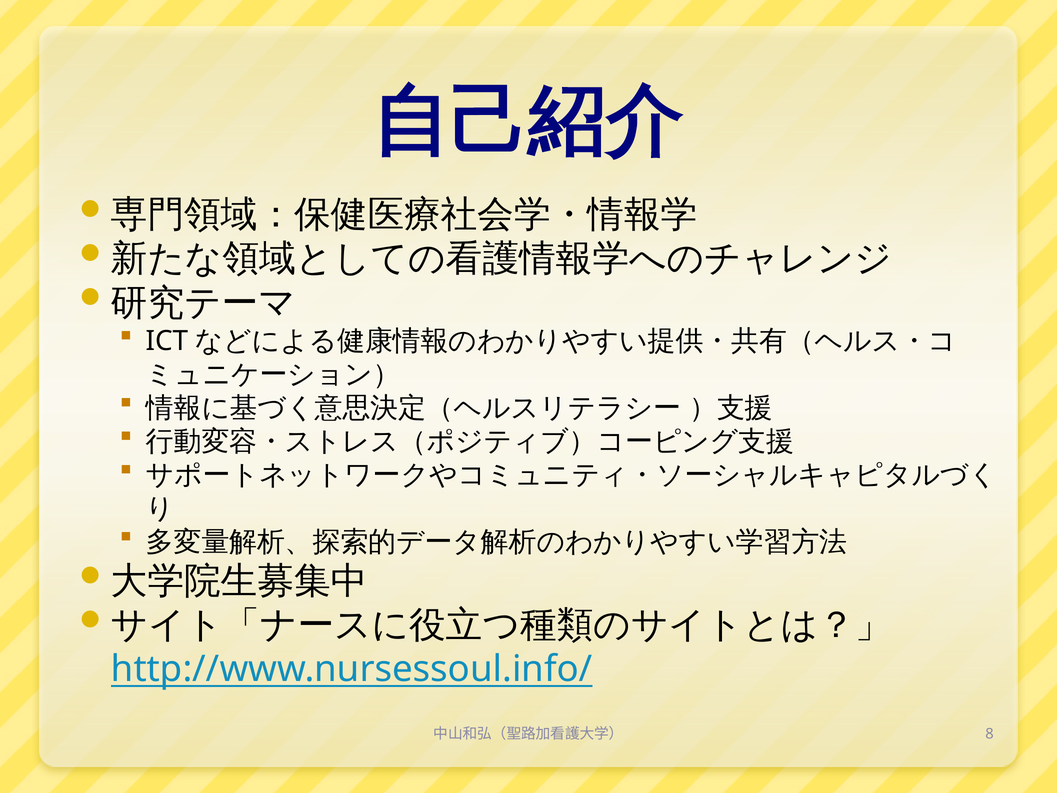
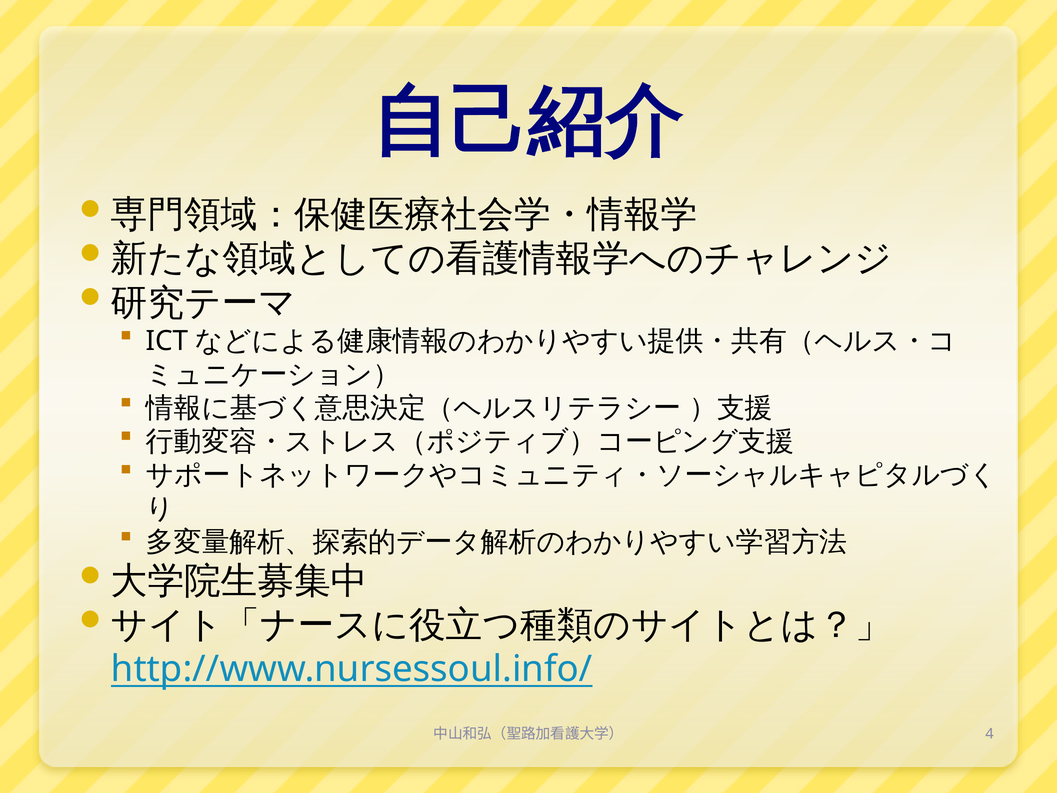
8: 8 -> 4 (989, 733)
